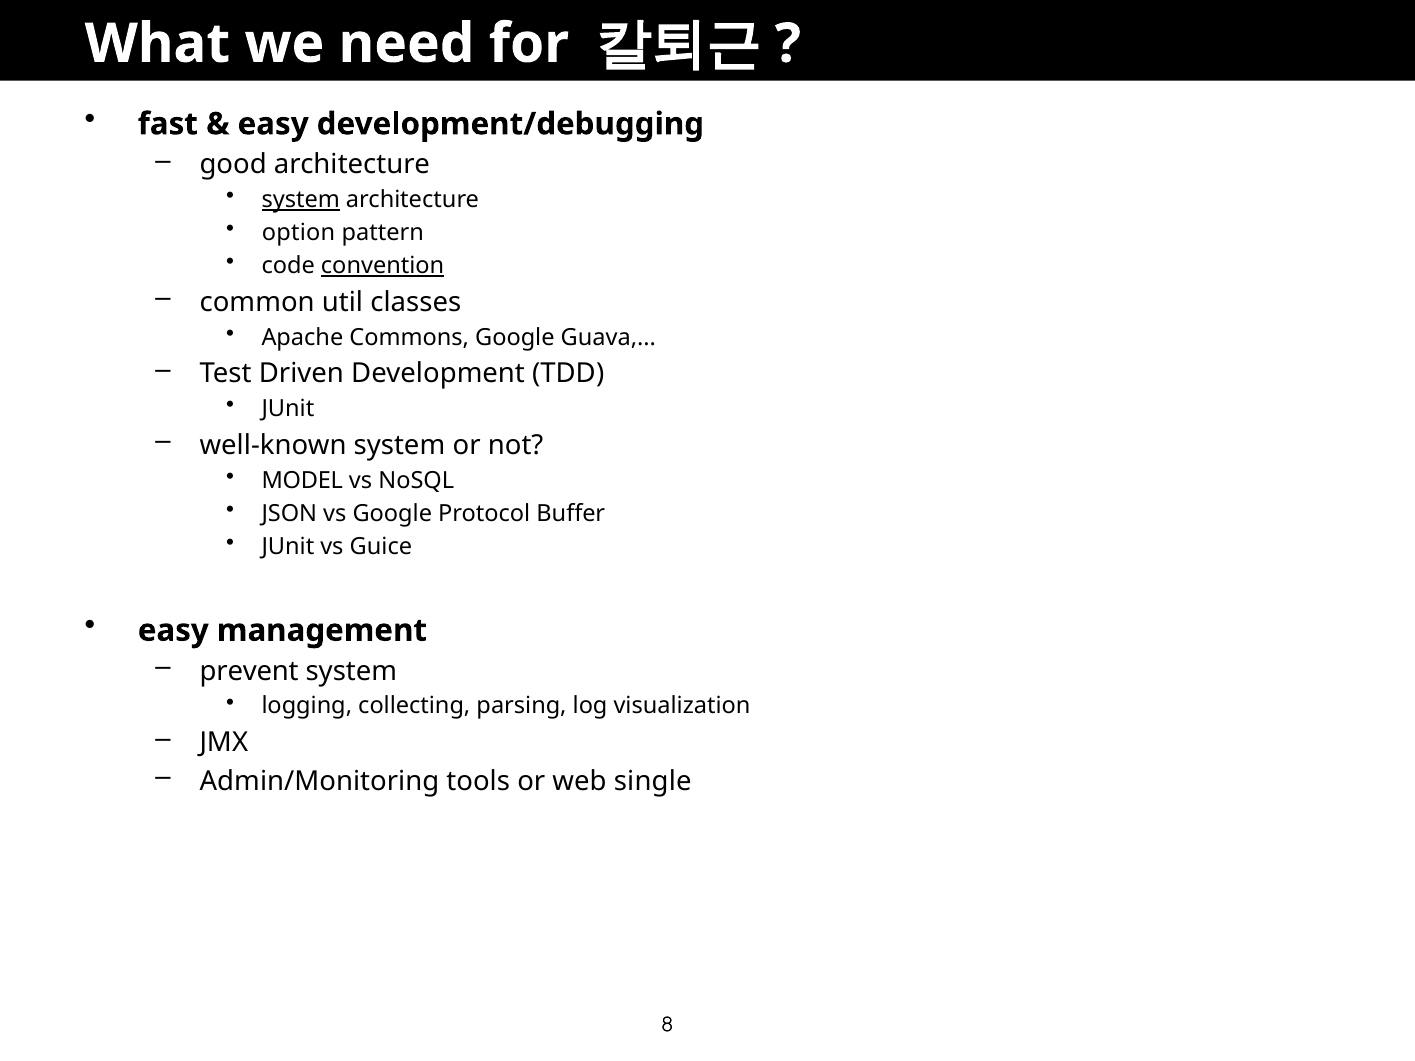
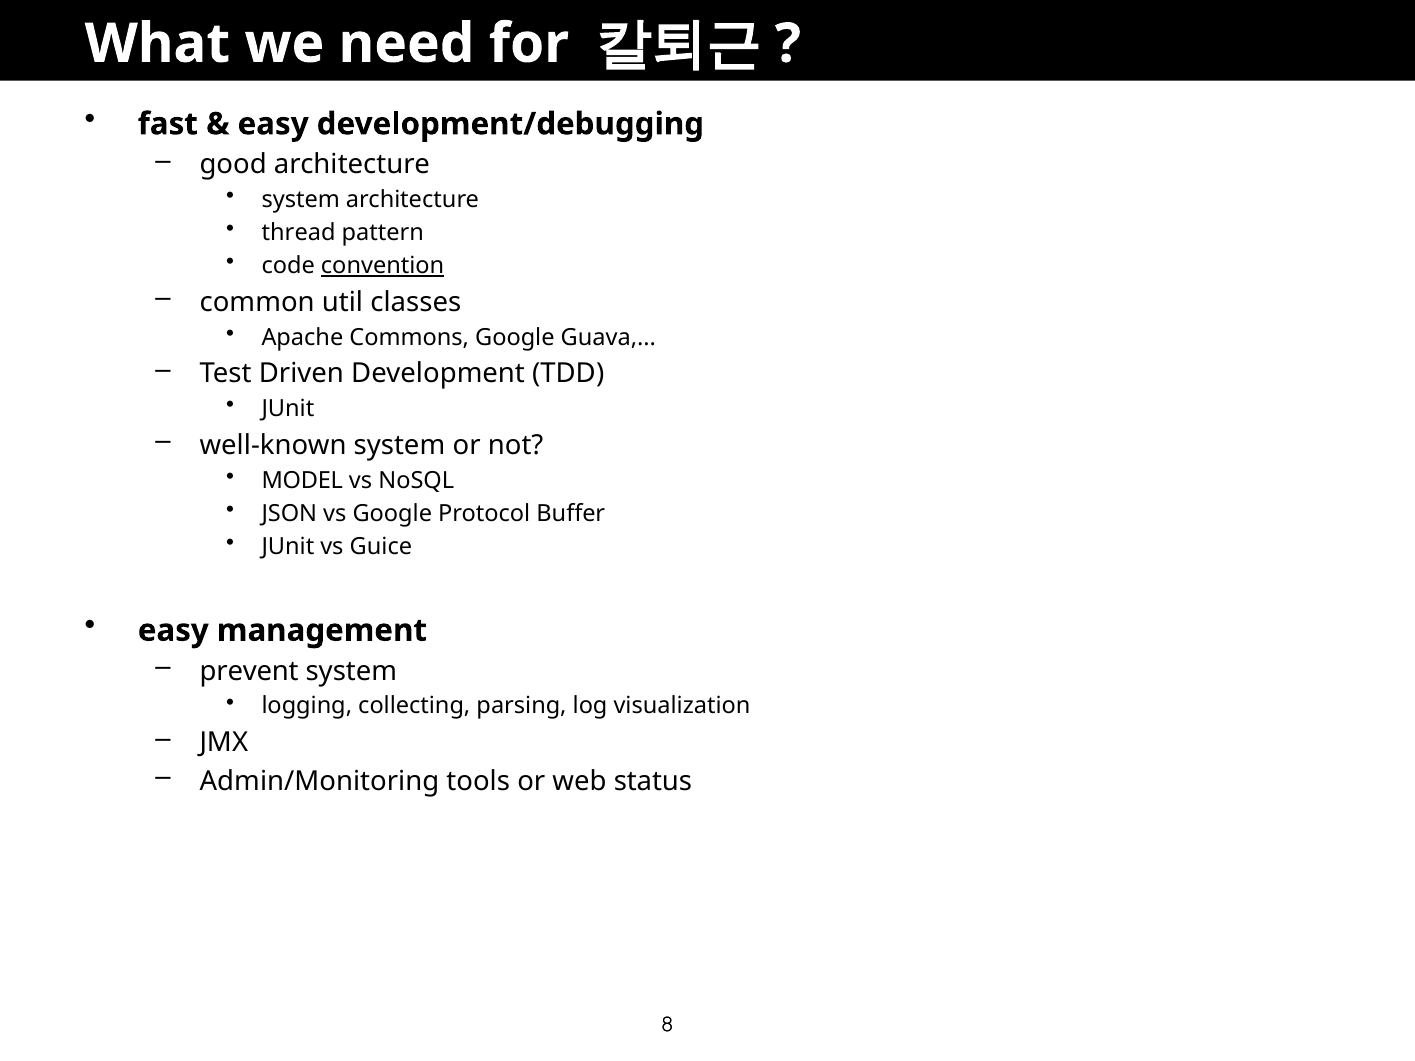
system underline: present -> none (301, 200)
option: option -> thread (299, 233)
single: single -> status (653, 781)
